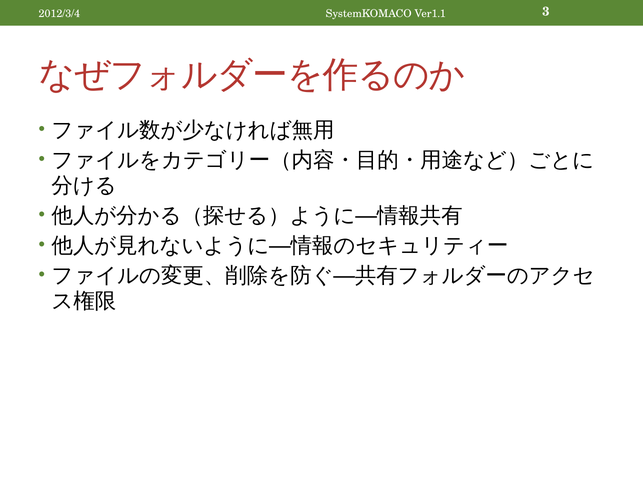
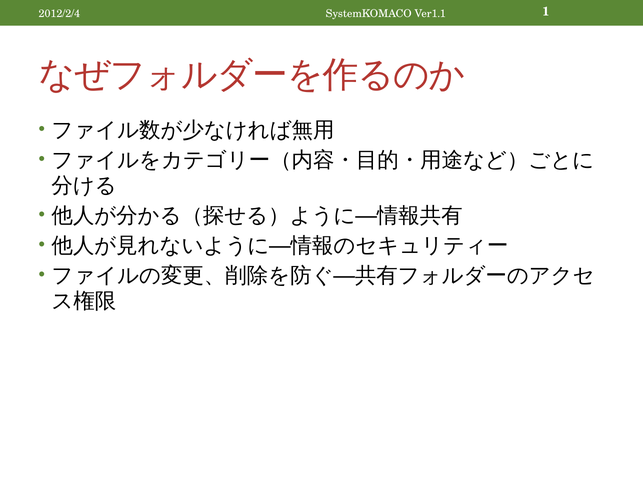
2012/3/4: 2012/3/4 -> 2012/2/4 (59, 14)
3: 3 -> 1 (546, 12)
